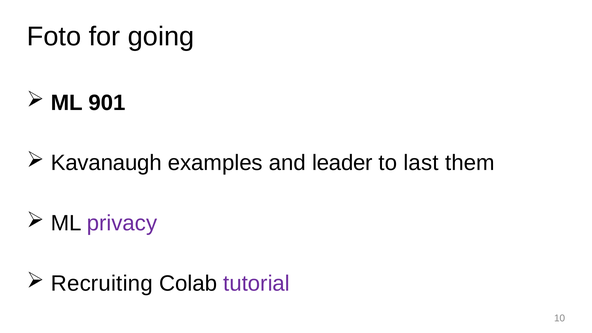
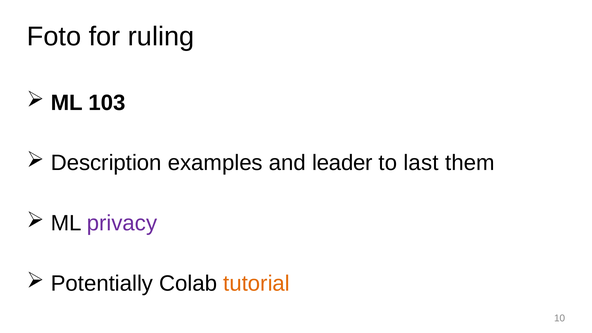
going: going -> ruling (161, 37)
901: 901 -> 103 (107, 103)
Kavanaugh: Kavanaugh -> Description (106, 163)
Recruiting: Recruiting -> Potentially (102, 284)
tutorial colour: purple -> orange (257, 284)
